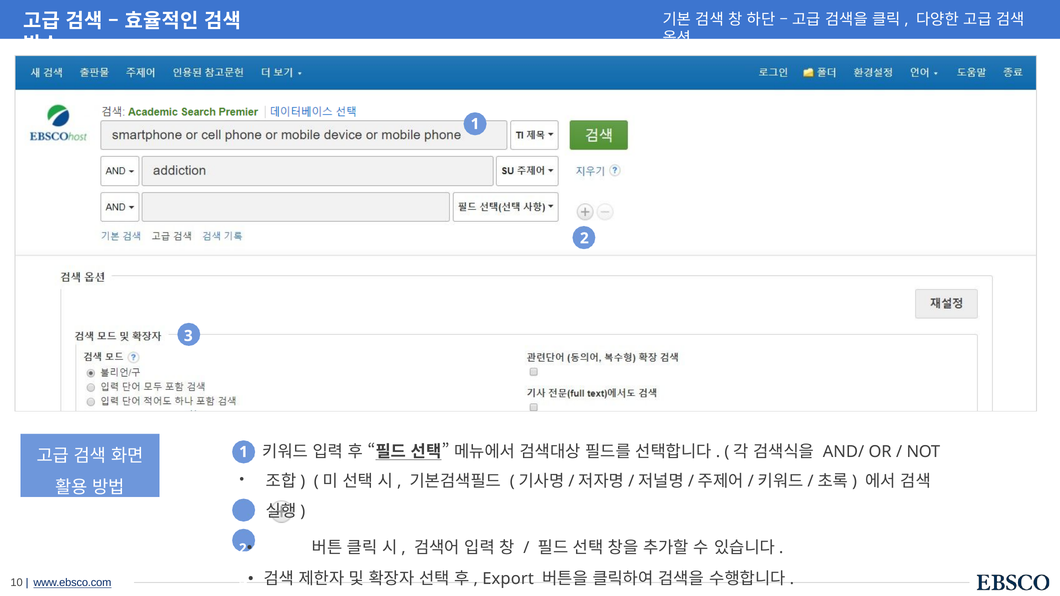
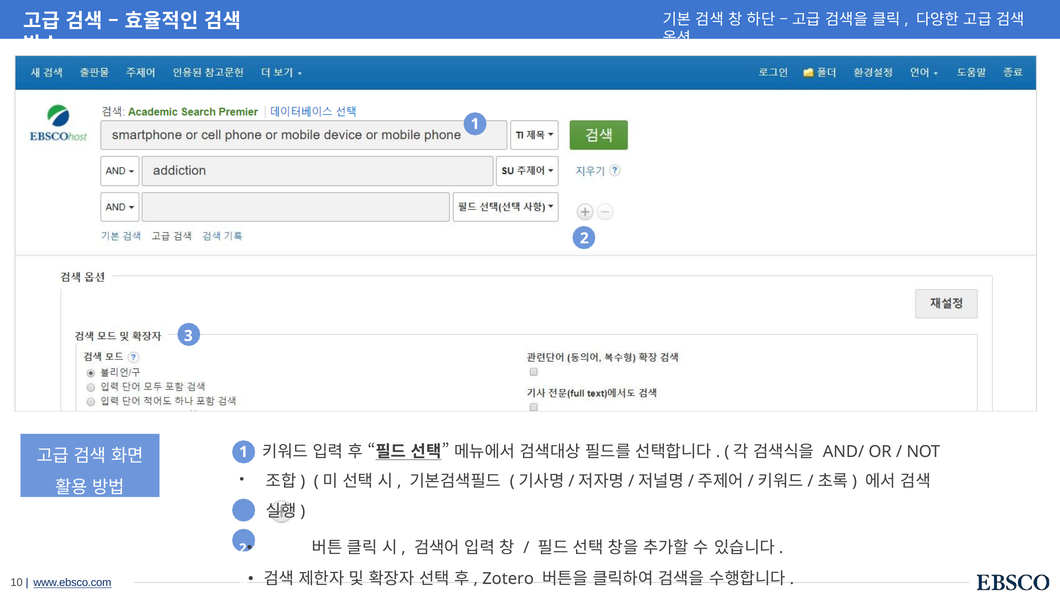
Export: Export -> Zotero (508, 579)
